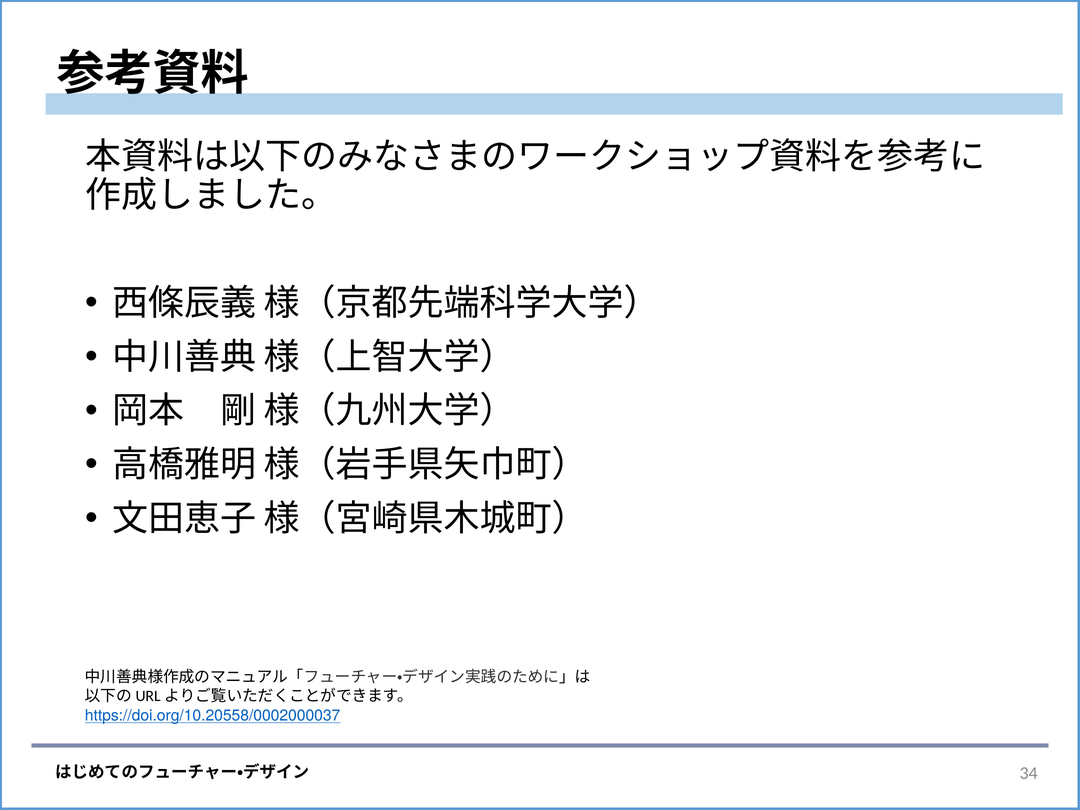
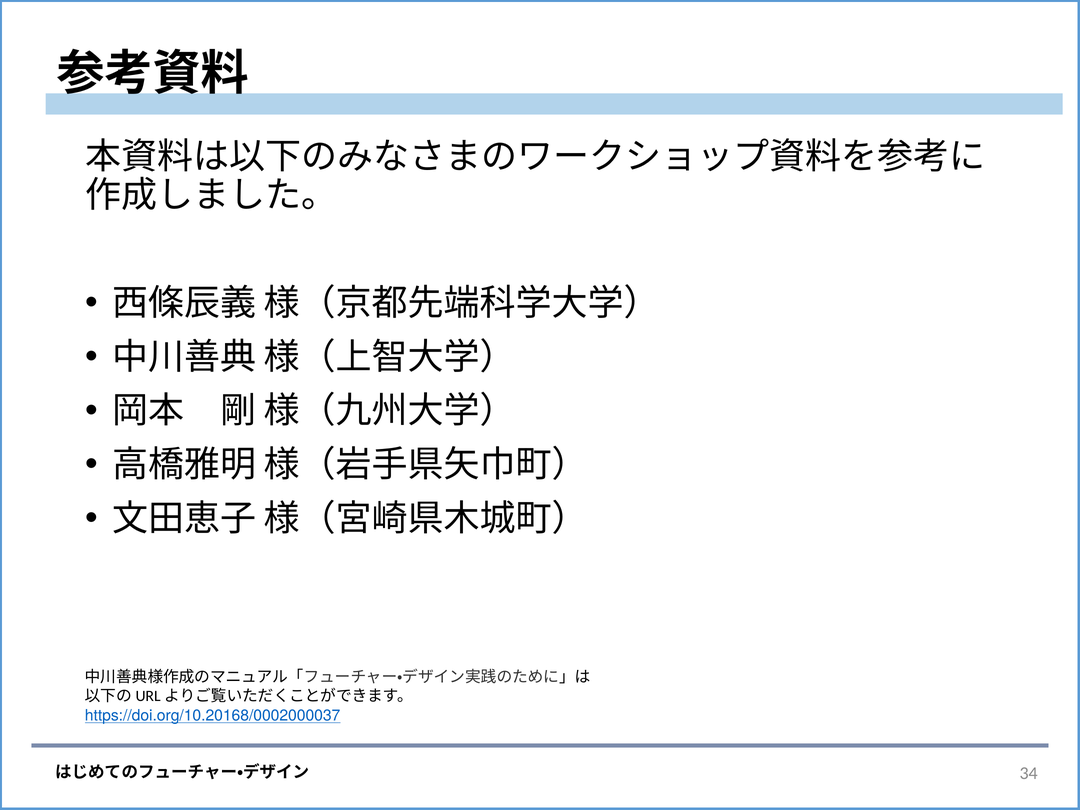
https://doi.org/10.20558/0002000037: https://doi.org/10.20558/0002000037 -> https://doi.org/10.20168/0002000037 (213, 715)
